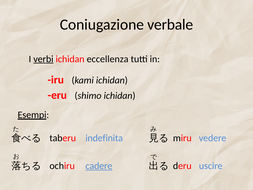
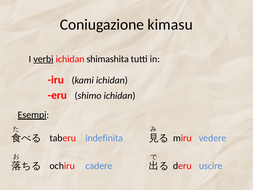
verbale: verbale -> kimasu (170, 24)
eccellenza: eccellenza -> shimashita (108, 59)
cadere underline: present -> none (99, 166)
